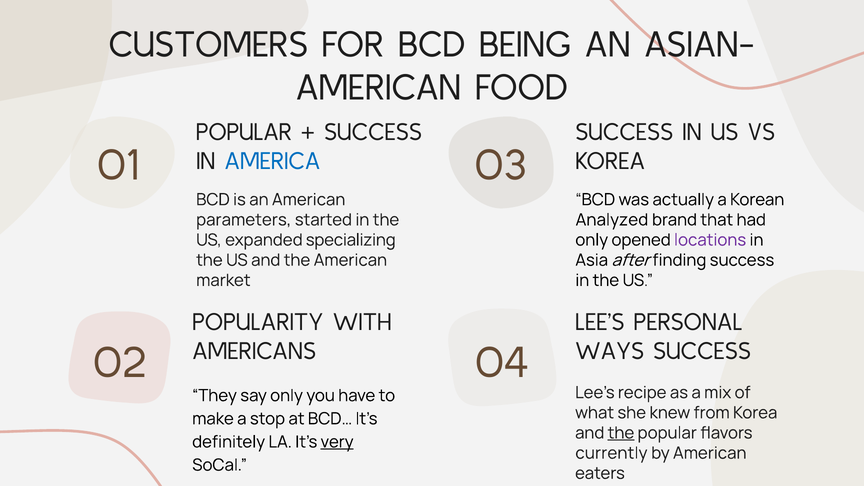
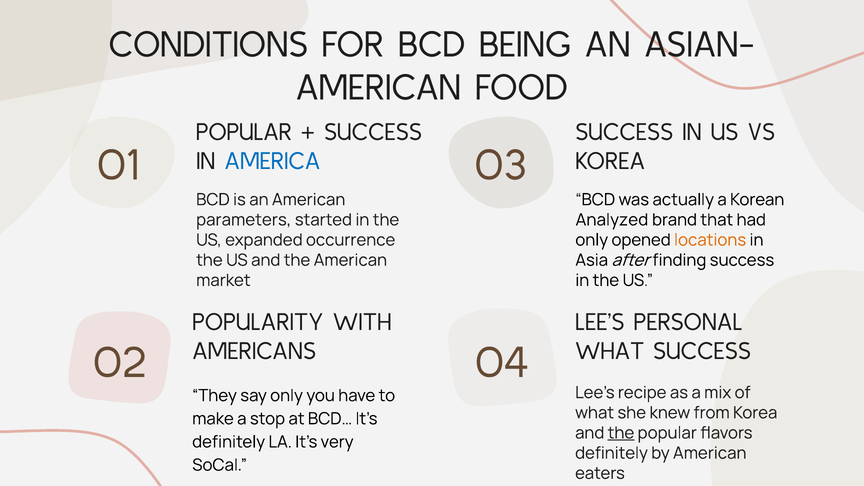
CUSTOMERS: CUSTOMERS -> CONDITIONS (208, 45)
specializing: specializing -> occurrence (351, 240)
locations colour: purple -> orange (710, 240)
WAYS: WAYS -> WHAT (610, 351)
very underline: present -> none (337, 442)
currently: currently -> definitely (611, 453)
